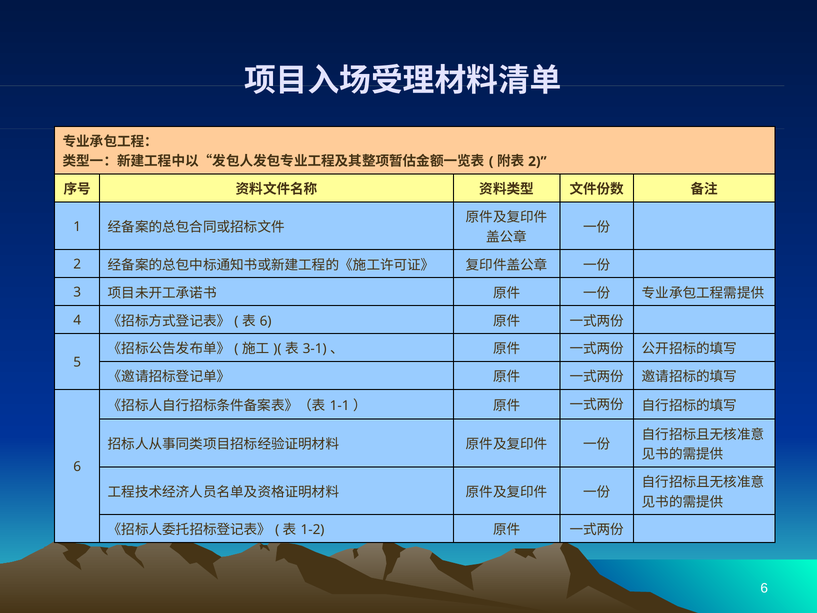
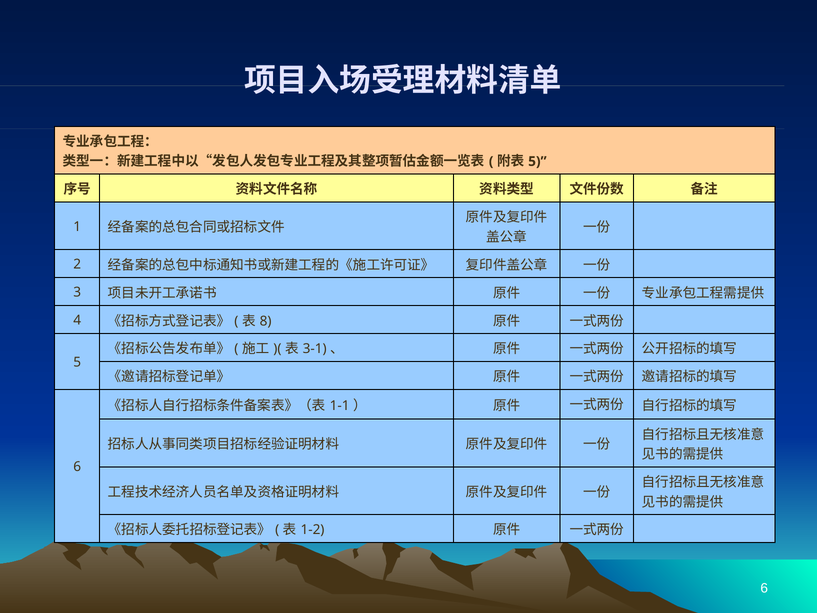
2: 2 -> 5 (537, 161)
6: 6 -> 8 (266, 321)
